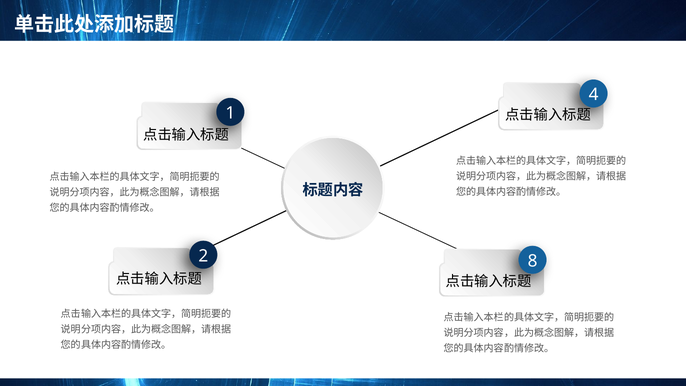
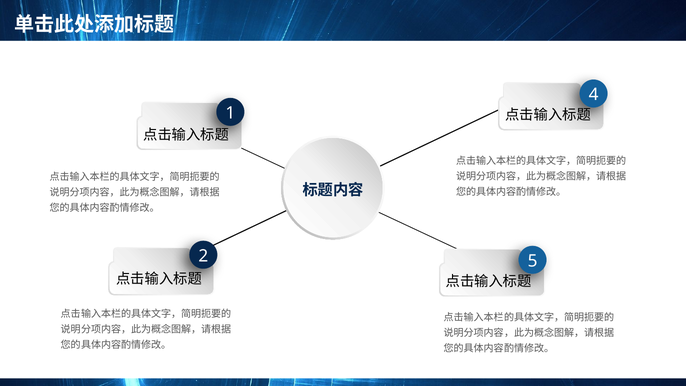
8: 8 -> 5 (533, 261)
